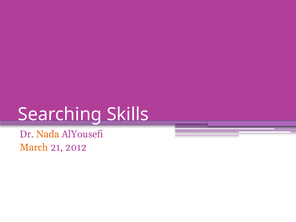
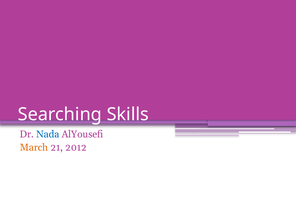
Nada colour: orange -> blue (48, 134)
